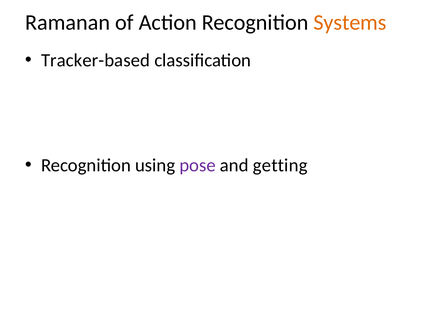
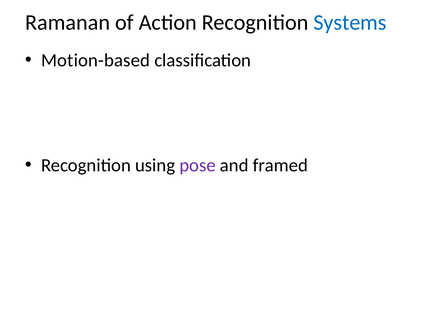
Systems colour: orange -> blue (350, 23)
Tracker-based: Tracker-based -> Motion-based (96, 60)
getting: getting -> framed (280, 165)
